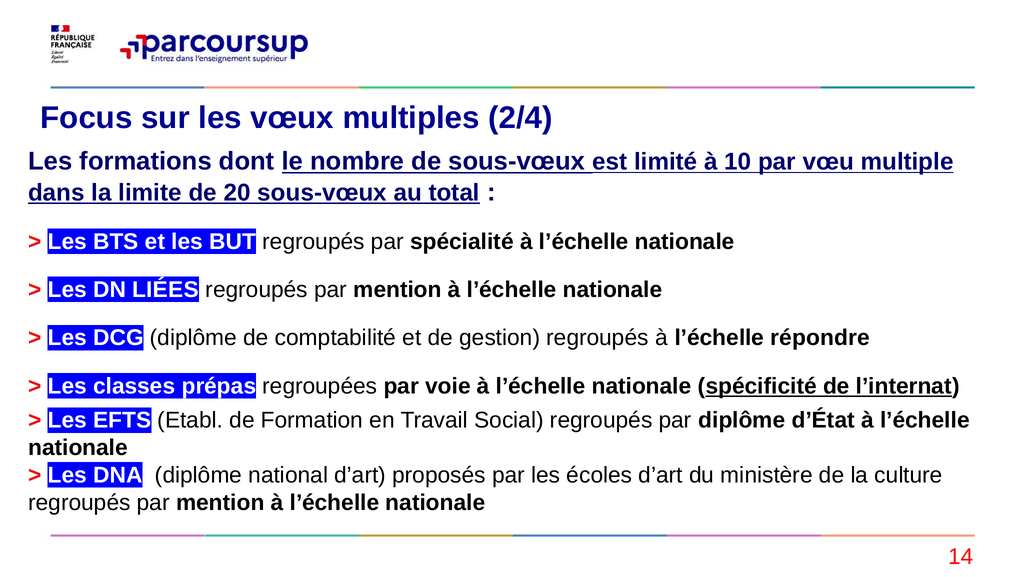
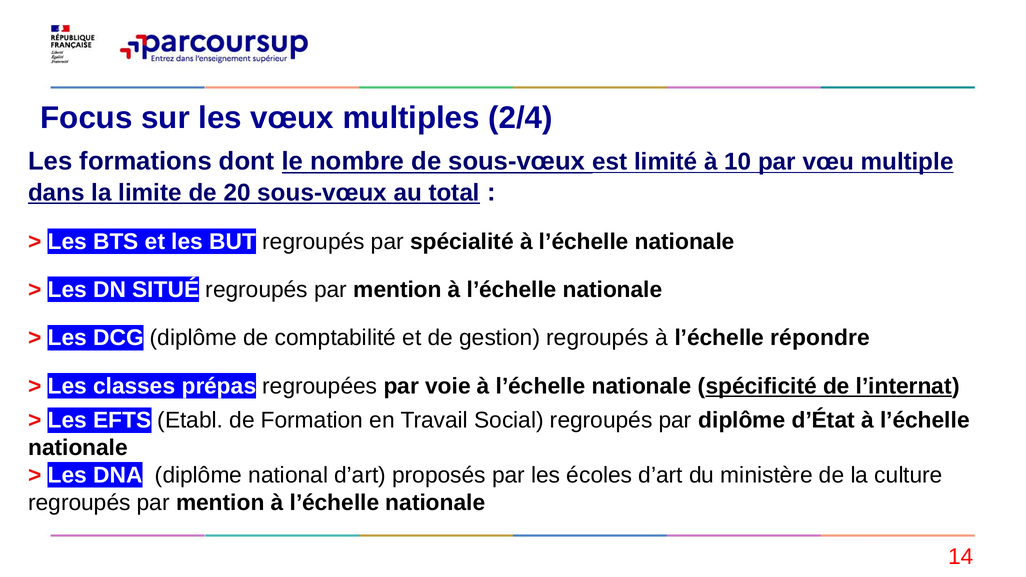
LIÉES: LIÉES -> SITUÉ (166, 290)
